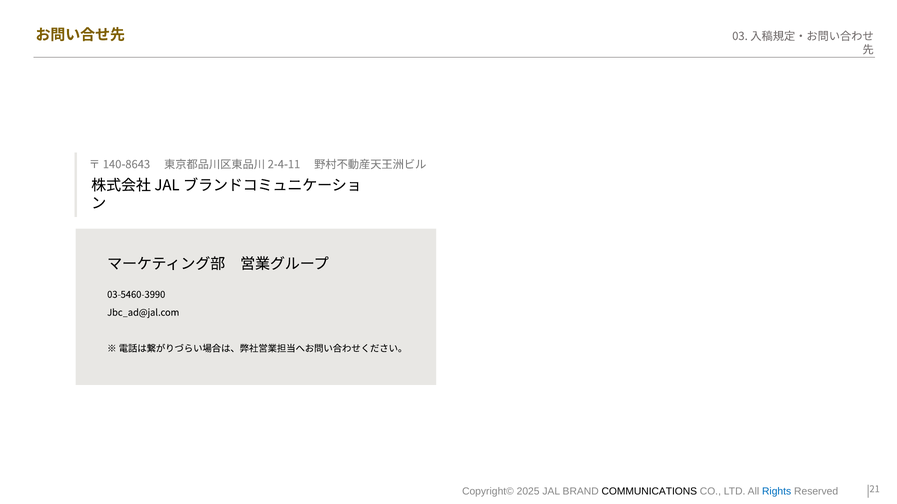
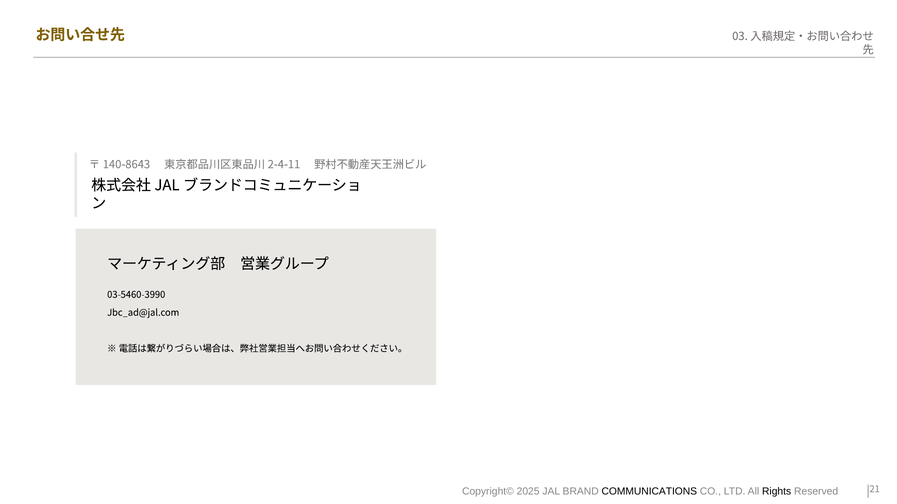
Rights colour: blue -> black (777, 492)
